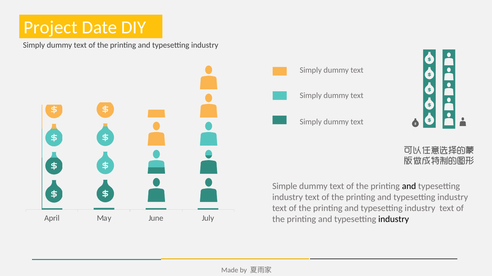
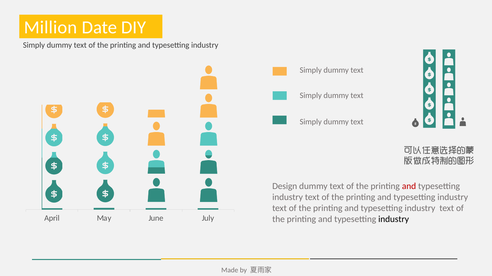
Project: Project -> Million (50, 28)
Simple: Simple -> Design (285, 187)
and colour: black -> red (409, 187)
